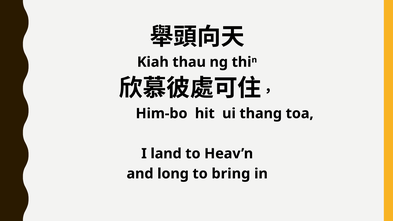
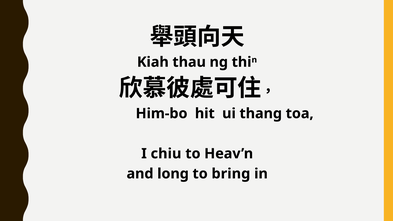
land: land -> chiu (166, 154)
